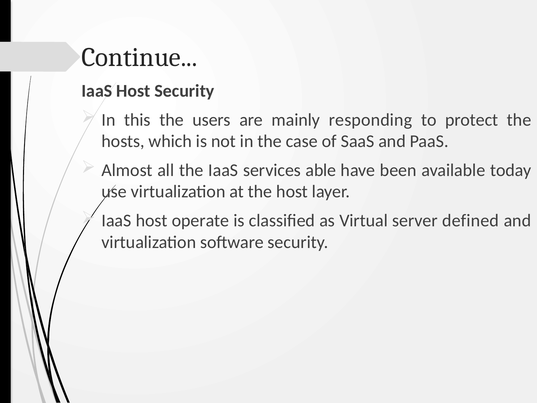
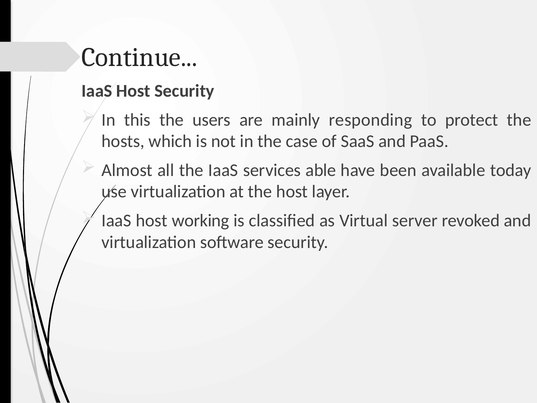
operate: operate -> working (201, 221)
defined: defined -> revoked (471, 221)
